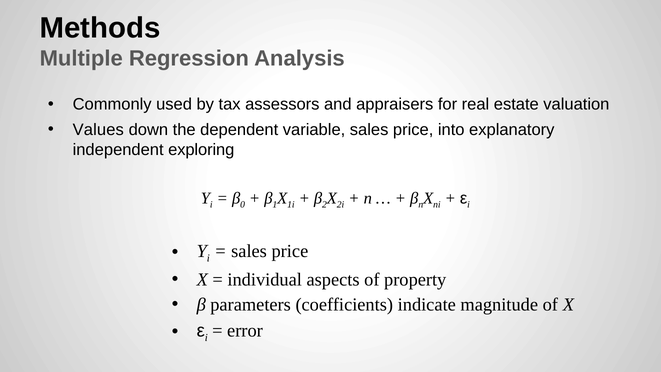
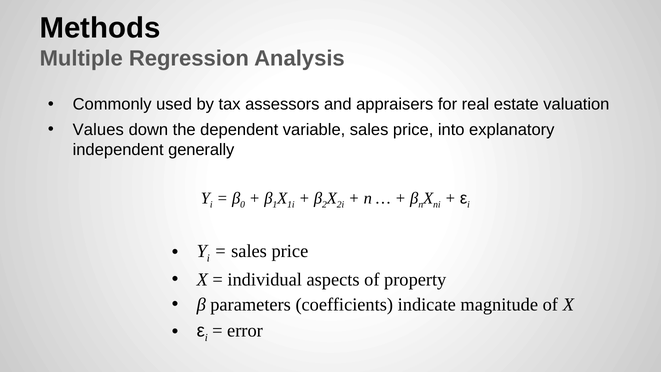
exploring: exploring -> generally (201, 150)
